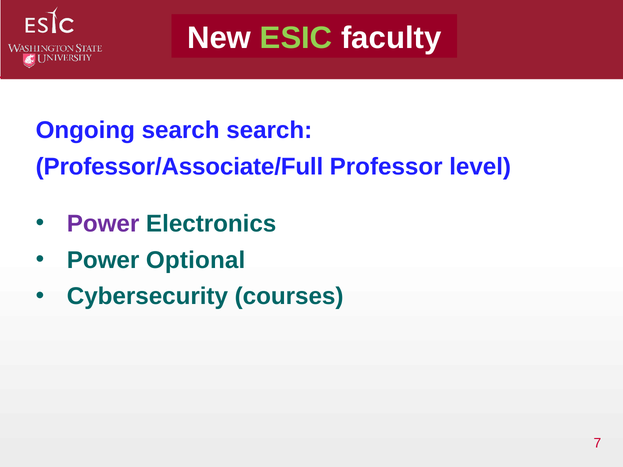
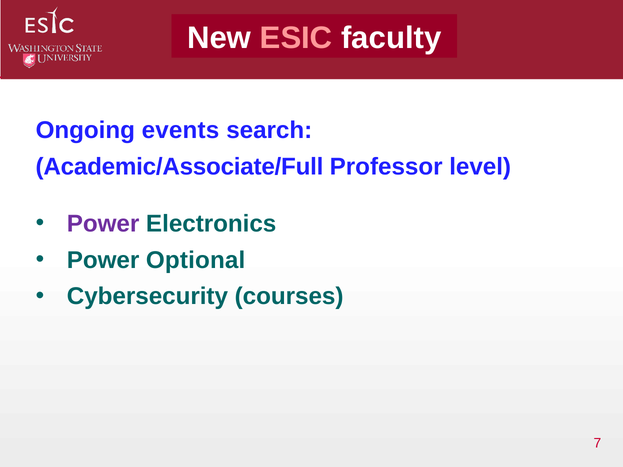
ESIC colour: light green -> pink (296, 38)
Ongoing search: search -> events (180, 130)
Professor/Associate/Full: Professor/Associate/Full -> Academic/Associate/Full (179, 167)
